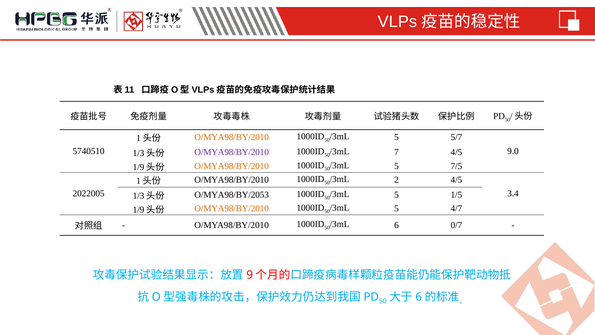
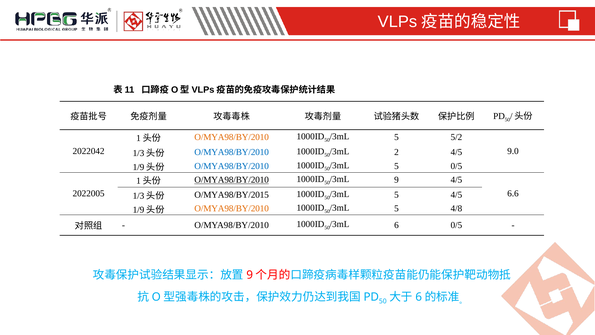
5/7: 5/7 -> 5/2 (456, 137)
5740510: 5740510 -> 2022042 (89, 151)
O/MYA98/BY/2010 colour: purple -> blue (232, 152)
7: 7 -> 2 (396, 152)
O/MYA98/BY/2010 colour: orange -> blue (232, 166)
5 7/5: 7/5 -> 0/5 (456, 166)
O/MYA98/BY/2010 underline: none -> present (232, 180)
2: 2 -> 9 (396, 180)
3.4: 3.4 -> 6.6 (513, 193)
O/MYA98/BY/2053: O/MYA98/BY/2053 -> O/MYA98/BY/2015 (232, 195)
5 1/5: 1/5 -> 4/5 (456, 195)
4/7: 4/7 -> 4/8 (456, 208)
6 0/7: 0/7 -> 0/5 (456, 225)
